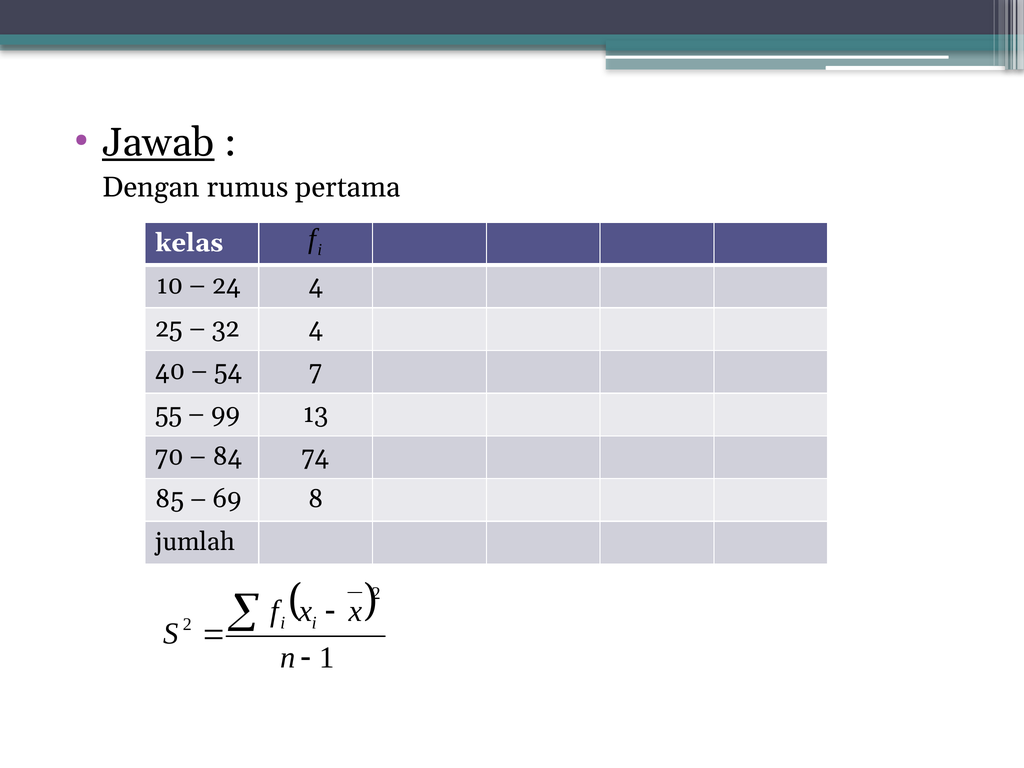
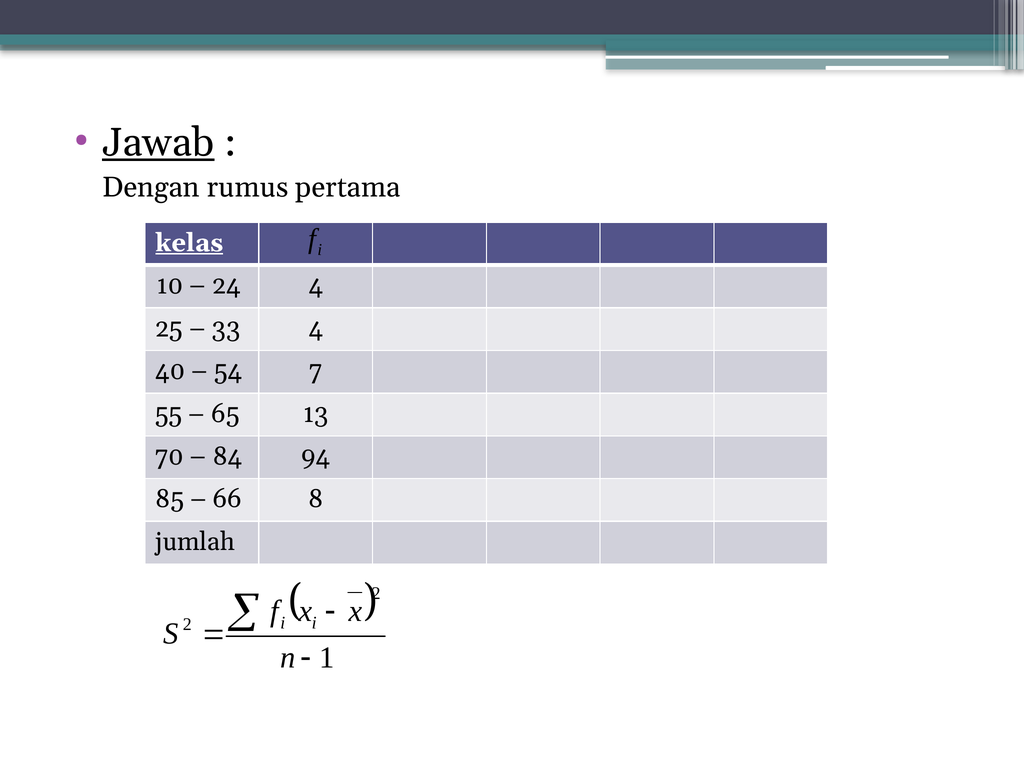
kelas underline: none -> present (189, 243)
32: 32 -> 33 (226, 328)
99: 99 -> 65 (225, 414)
74: 74 -> 94 (316, 456)
69: 69 -> 66 (227, 499)
